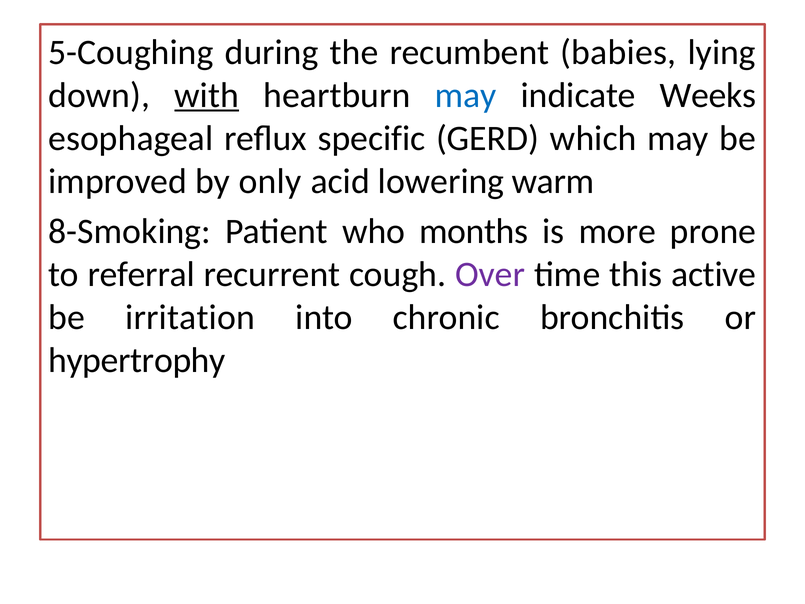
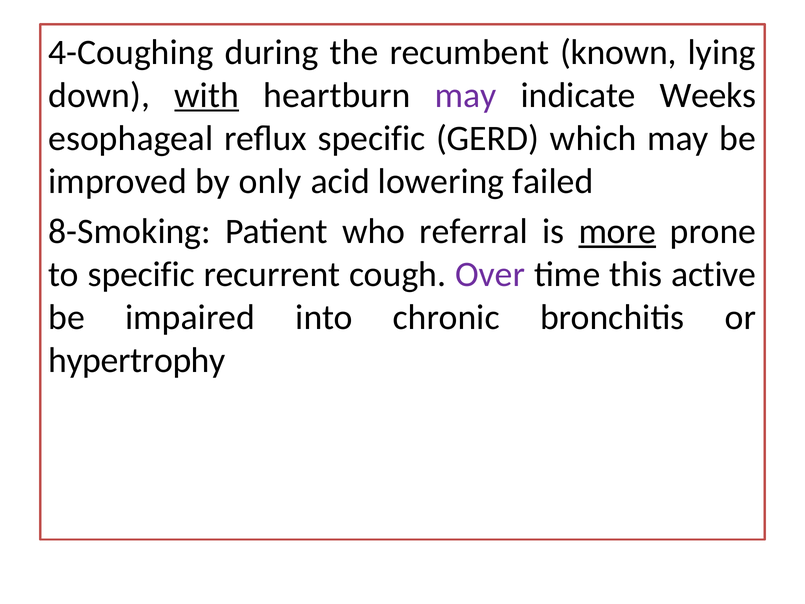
5-Coughing: 5-Coughing -> 4-Coughing (131, 52)
babies: babies -> known (618, 52)
may colour: blue -> purple (466, 95)
warm: warm -> failed (553, 181)
months: months -> referral (474, 231)
more underline: none -> present (617, 231)
to referral: referral -> specific (141, 274)
irritation: irritation -> impaired (190, 317)
